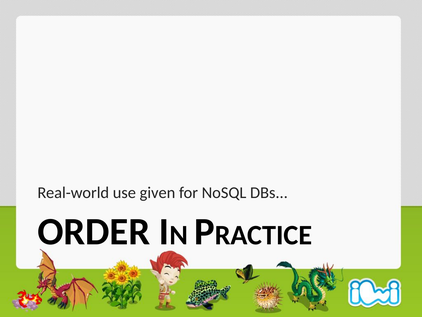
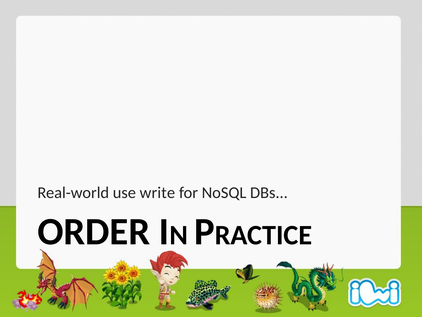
given: given -> write (157, 193)
